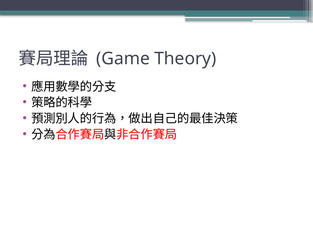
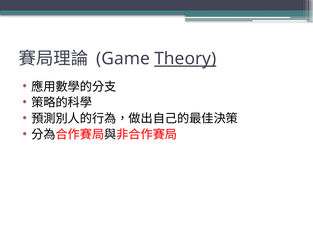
Theory underline: none -> present (185, 59)
